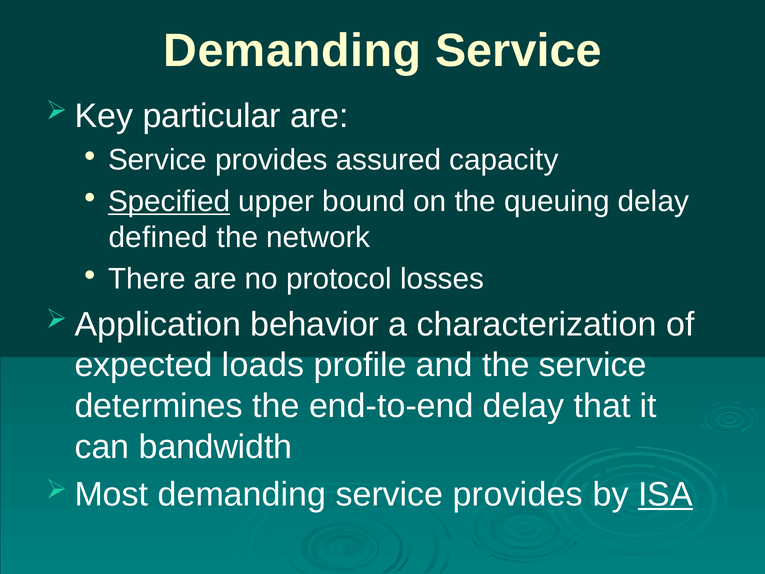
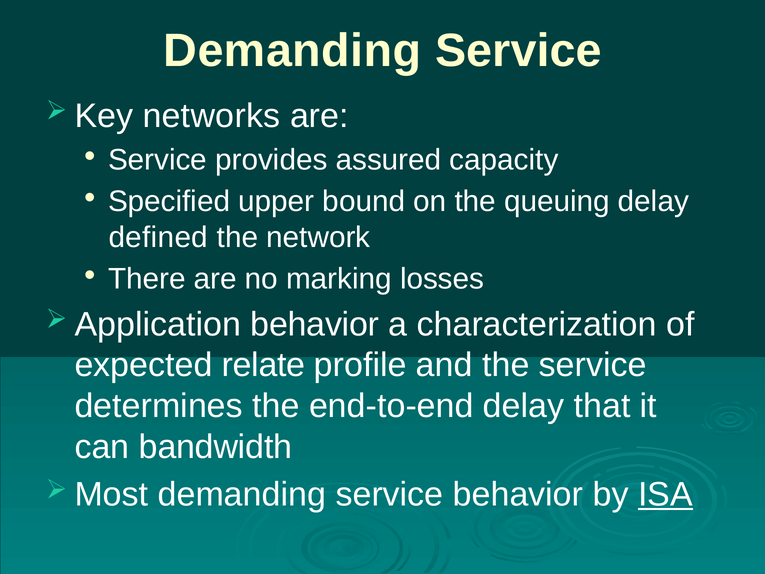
particular: particular -> networks (211, 116)
Specified underline: present -> none (169, 201)
protocol: protocol -> marking (339, 279)
loads: loads -> relate (263, 365)
demanding service provides: provides -> behavior (518, 494)
